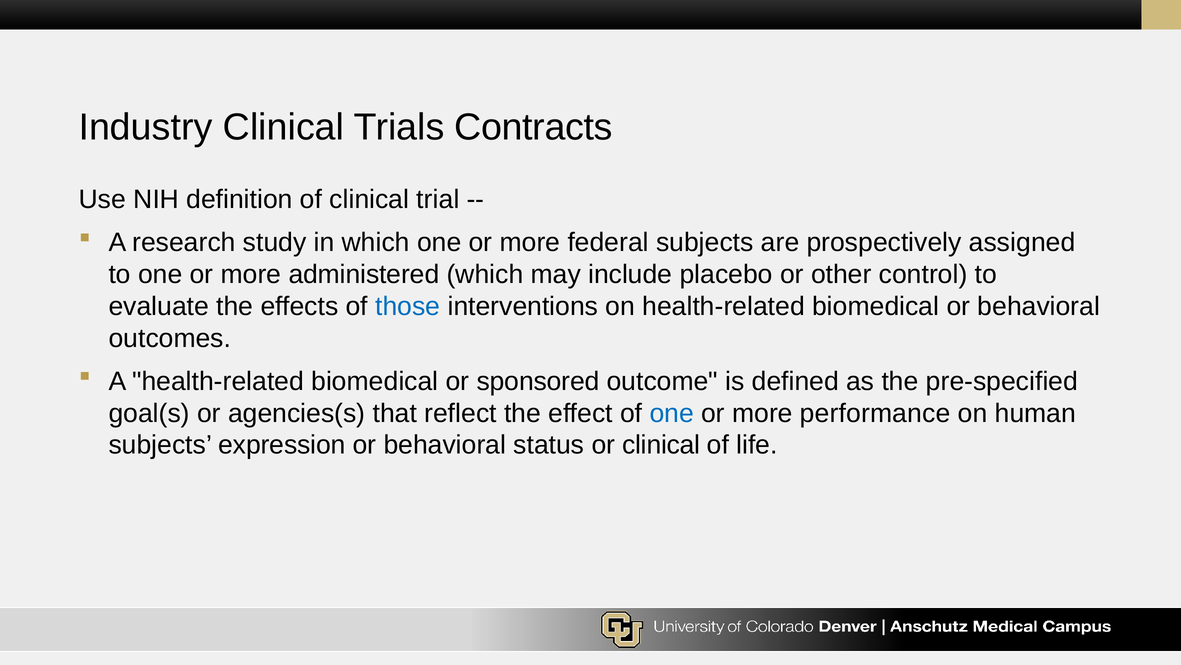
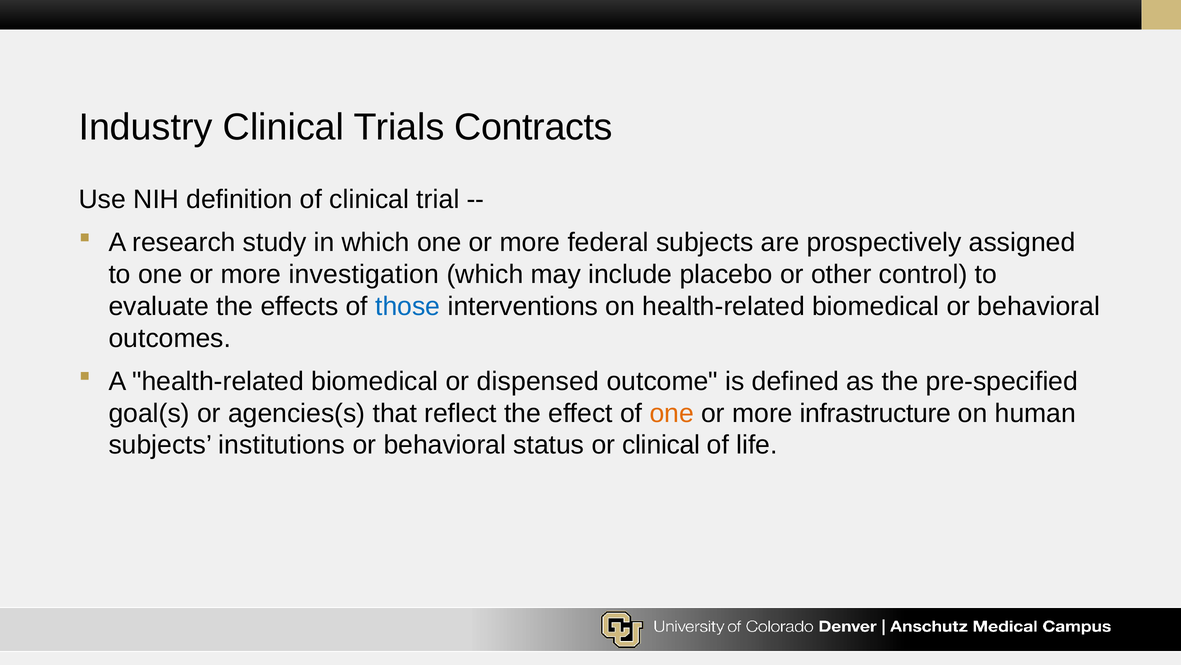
administered: administered -> investigation (364, 274)
sponsored: sponsored -> dispensed (538, 381)
one colour: blue -> orange (672, 413)
performance: performance -> infrastructure (875, 413)
expression: expression -> institutions (282, 445)
